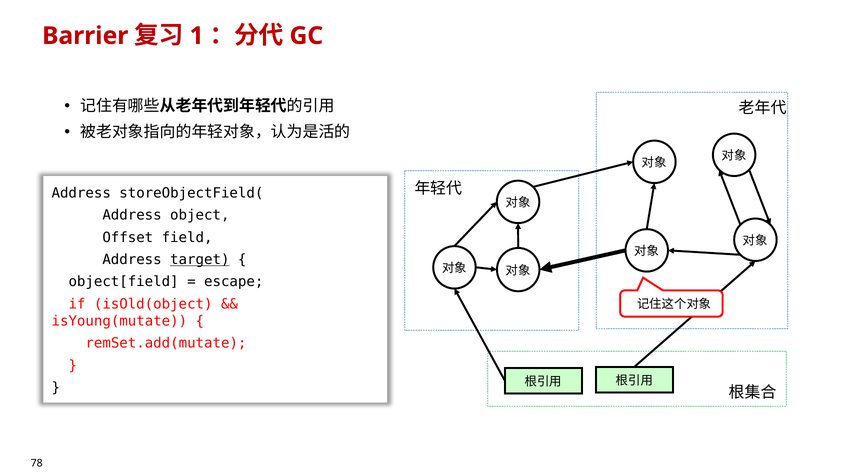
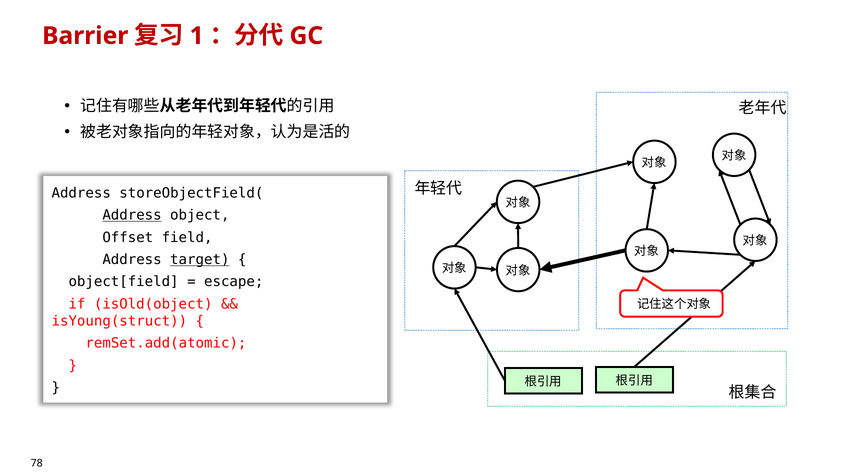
Address underline: none -> present (132, 215)
isYoung(mutate: isYoung(mutate -> isYoung(struct (119, 321)
remSet.add(mutate: remSet.add(mutate -> remSet.add(atomic (166, 344)
